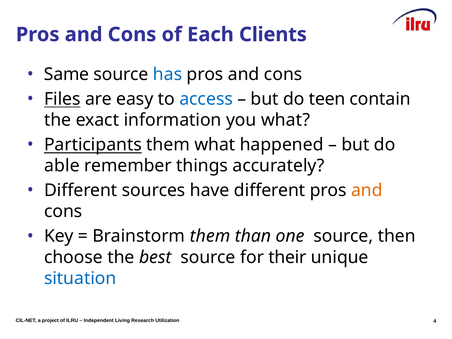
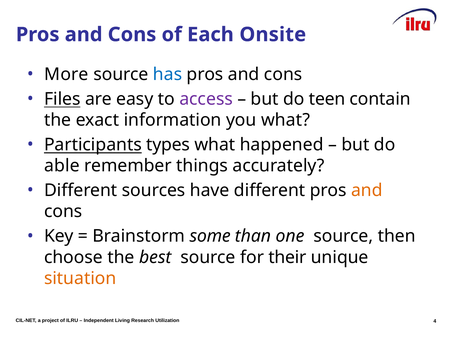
Clients: Clients -> Onsite (273, 35)
Same: Same -> More (66, 74)
access colour: blue -> purple (206, 99)
Participants them: them -> types (168, 145)
Brainstorm them: them -> some (210, 236)
situation colour: blue -> orange (80, 278)
